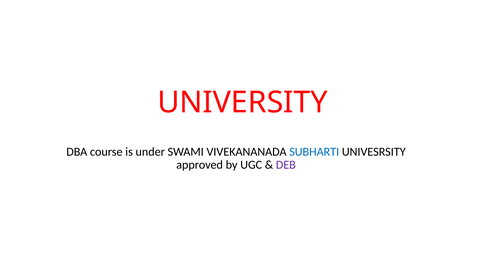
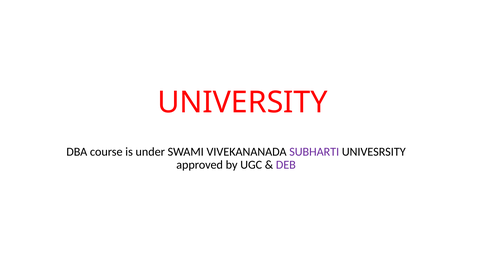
SUBHARTI colour: blue -> purple (314, 152)
